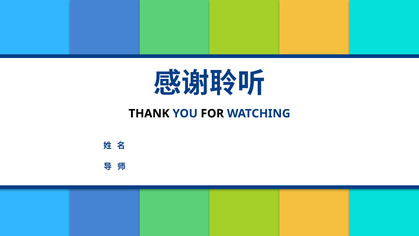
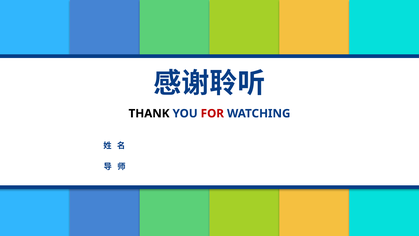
FOR colour: black -> red (212, 113)
